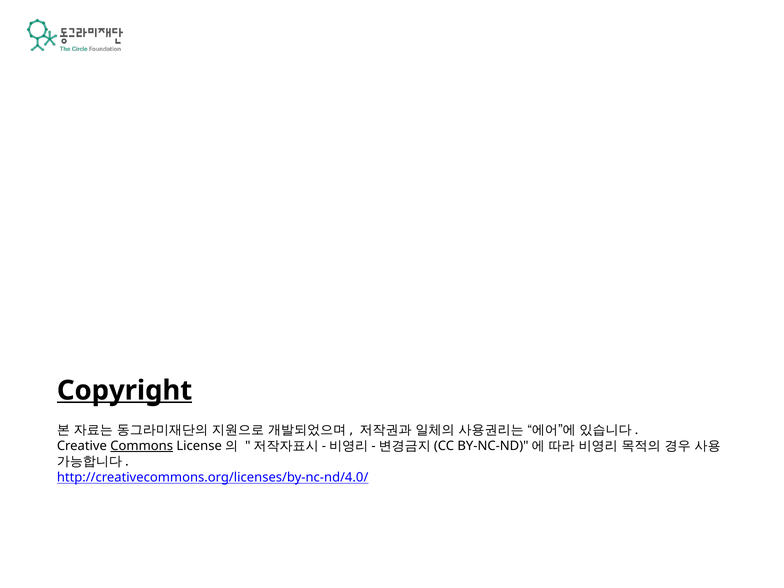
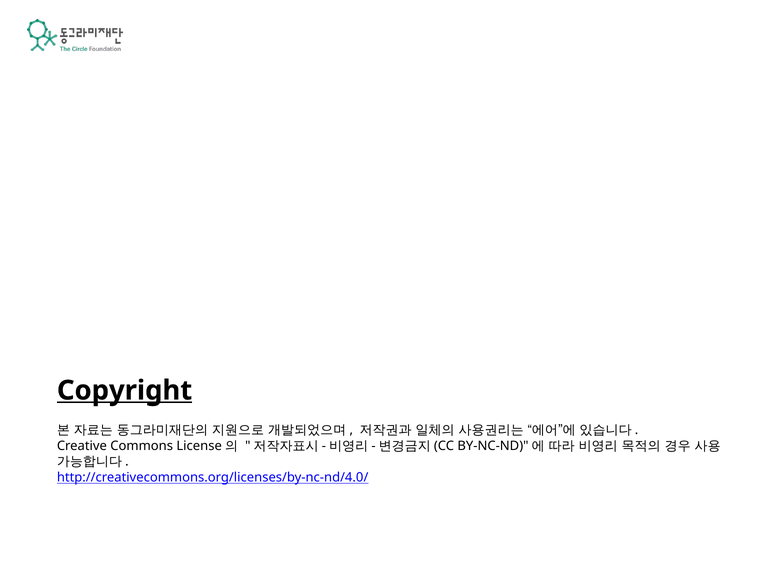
Commons underline: present -> none (142, 446)
